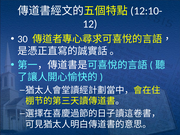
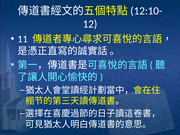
30: 30 -> 11 (23, 39)
